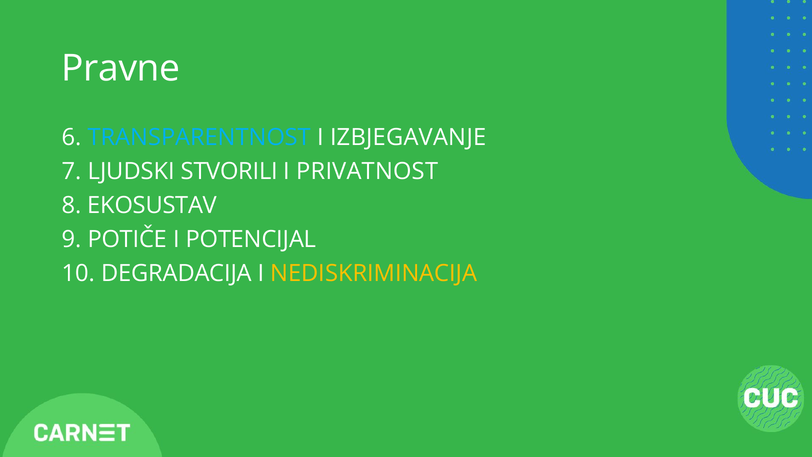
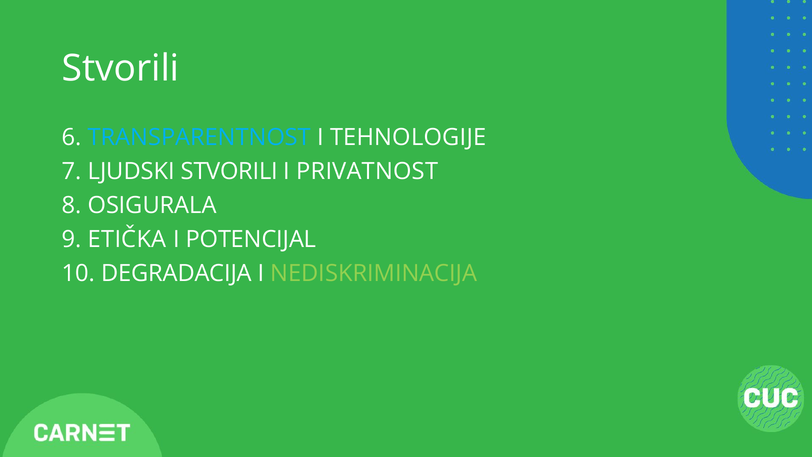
Pravne: Pravne -> Stvorili (121, 68)
IZBJEGAVANJE: IZBJEGAVANJE -> TEHNOLOGIJE (408, 137)
EKOSUSTAV: EKOSUSTAV -> OSIGURALA (152, 205)
POTIČE: POTIČE -> ETIČKA (127, 239)
NEDISKRIMINACIJA colour: yellow -> light green (374, 273)
